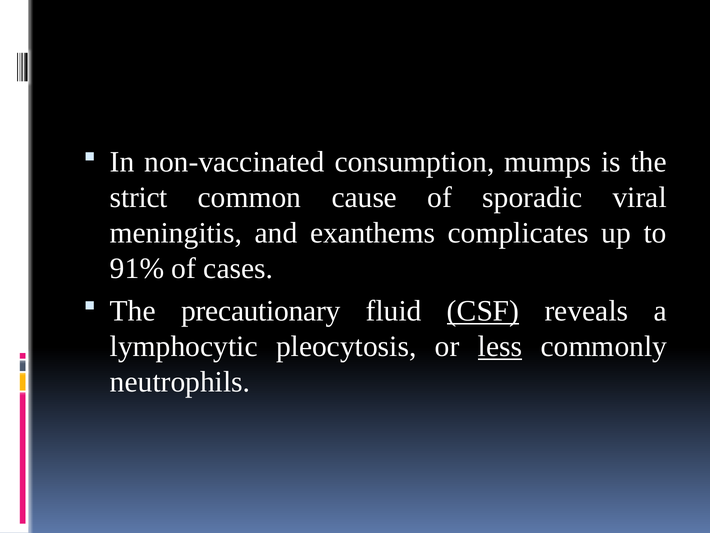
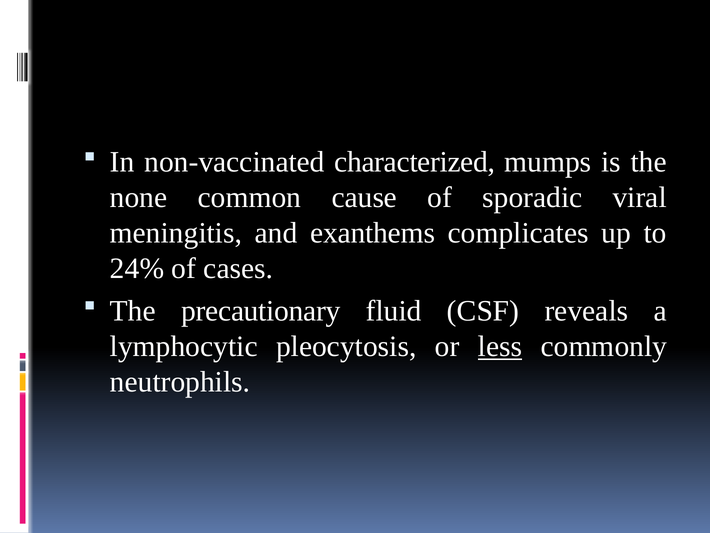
consumption: consumption -> characterized (415, 162)
strict: strict -> none (139, 197)
91%: 91% -> 24% (137, 268)
CSF underline: present -> none (483, 311)
